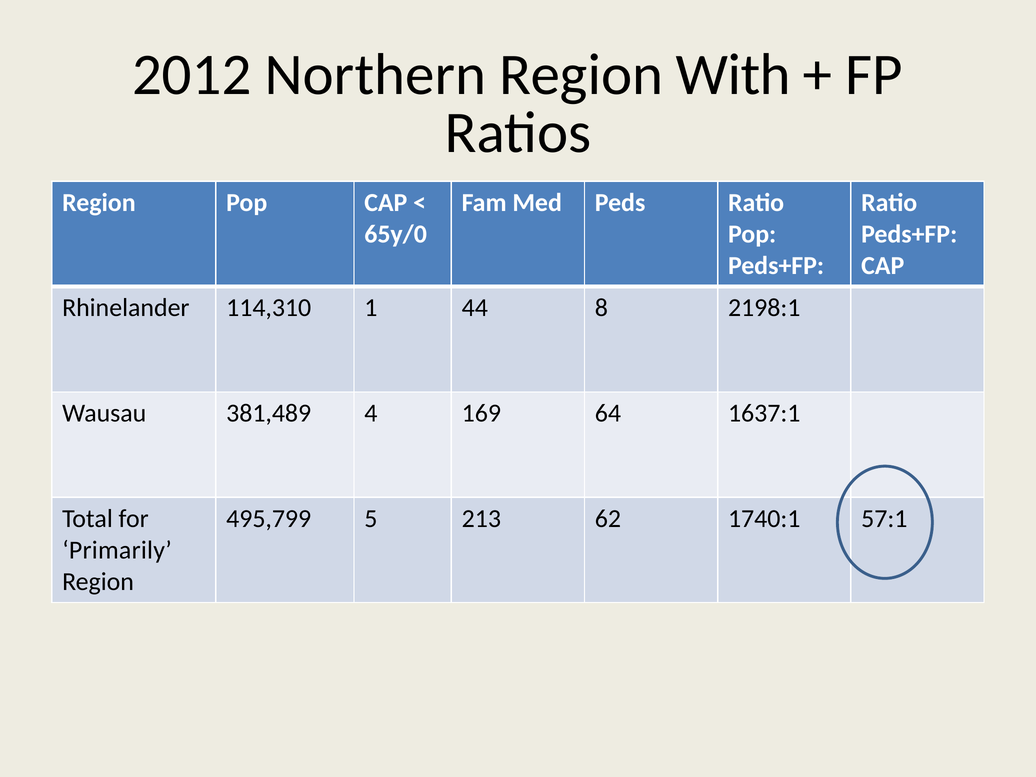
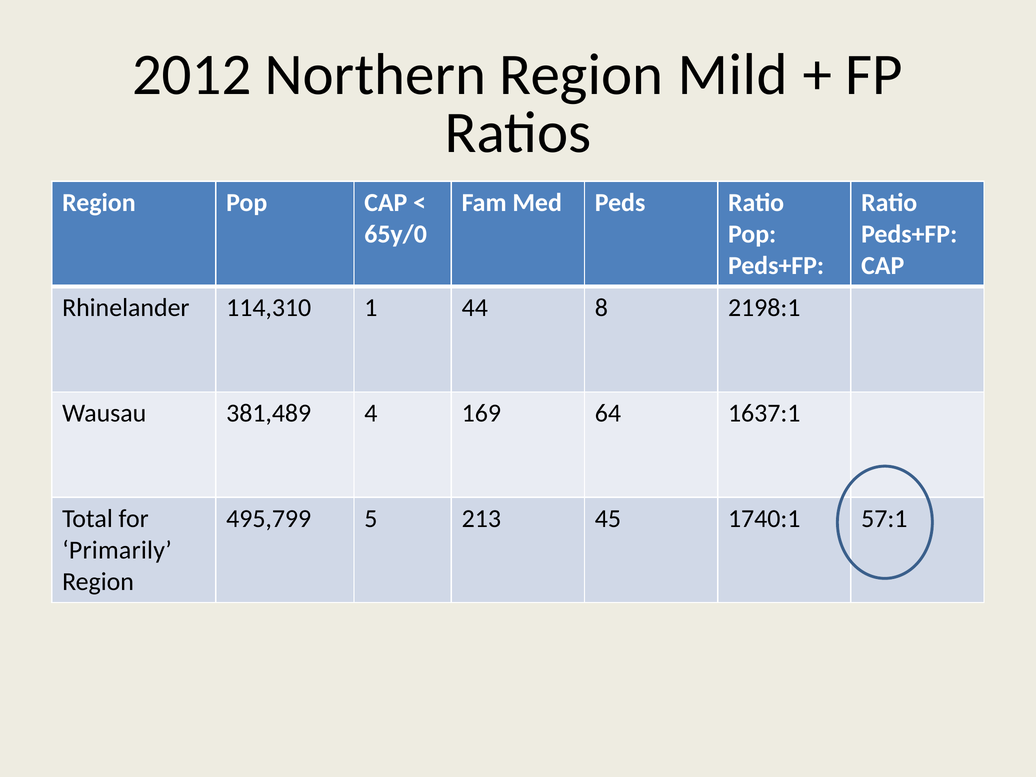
With: With -> Mild (733, 75)
62: 62 -> 45 (608, 519)
